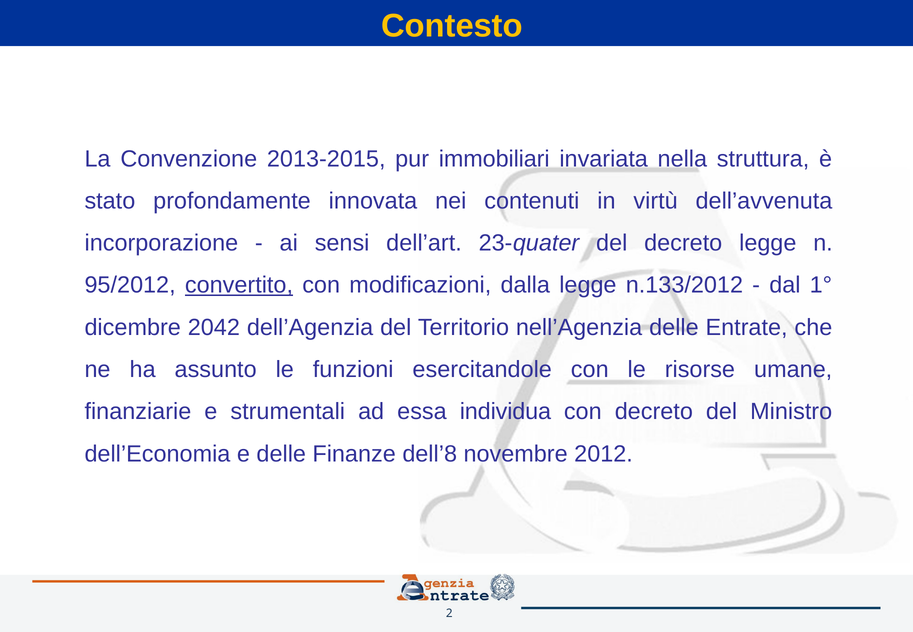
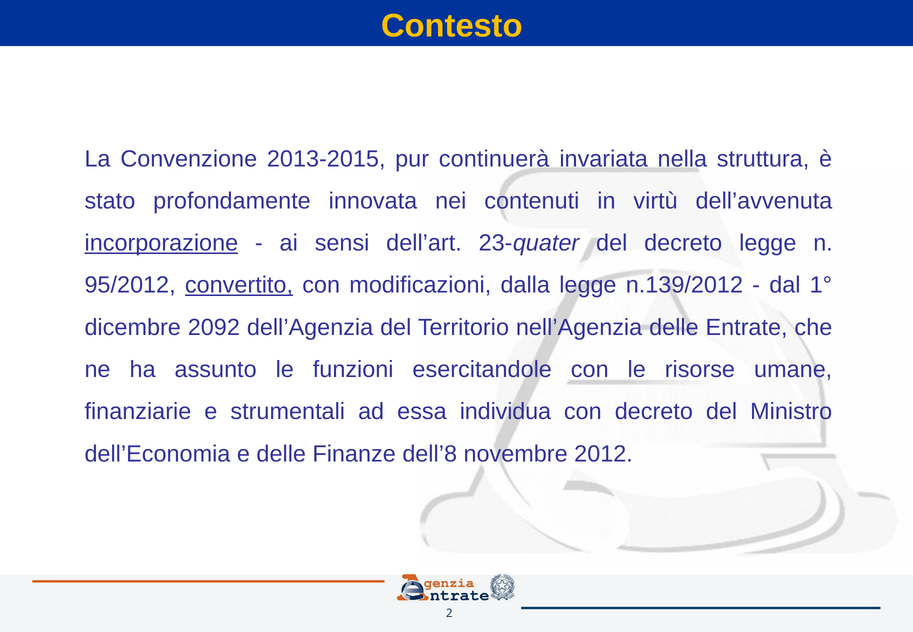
immobiliari: immobiliari -> continuerà (494, 159)
incorporazione underline: none -> present (161, 243)
n.133/2012: n.133/2012 -> n.139/2012 (684, 285)
2042: 2042 -> 2092 (214, 327)
